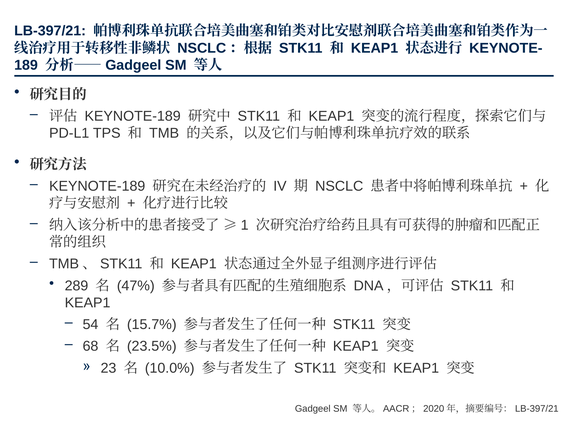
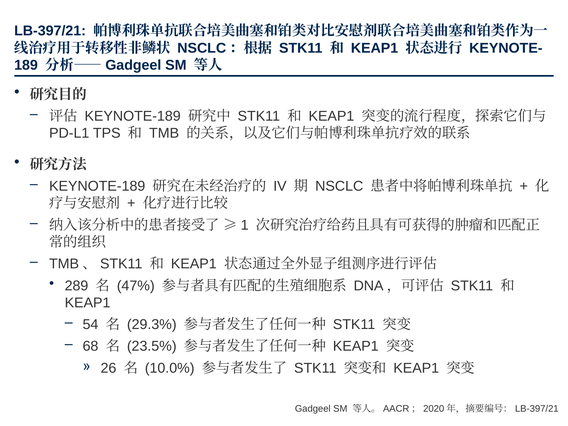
15.7%: 15.7% -> 29.3% (152, 324)
23: 23 -> 26 (108, 368)
